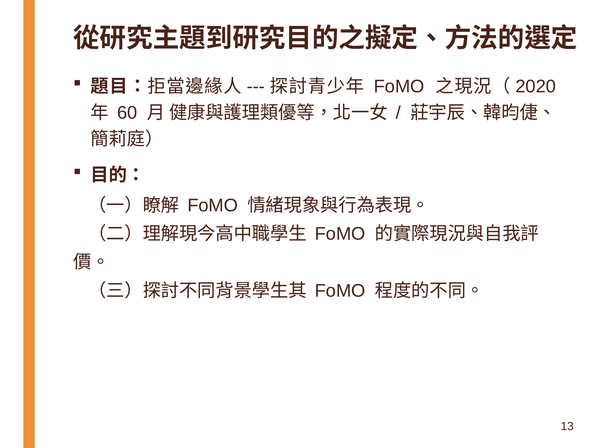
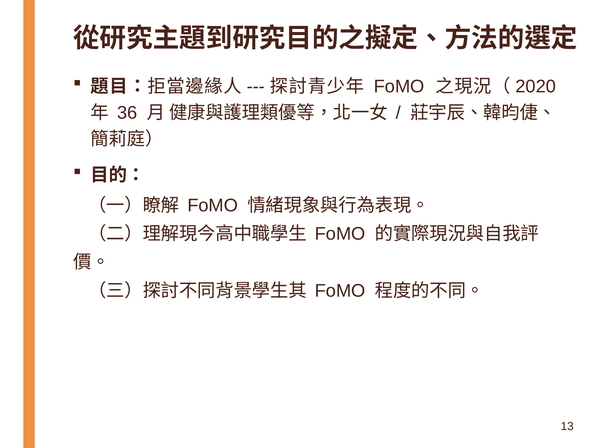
60: 60 -> 36 (127, 113)
